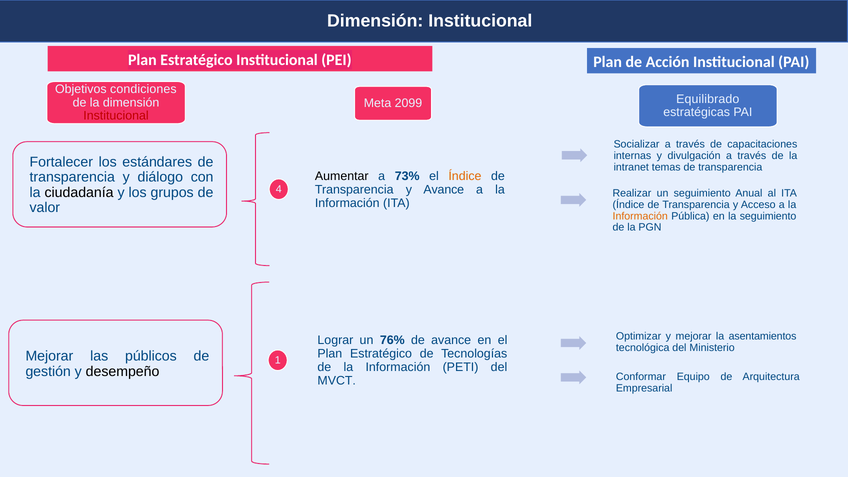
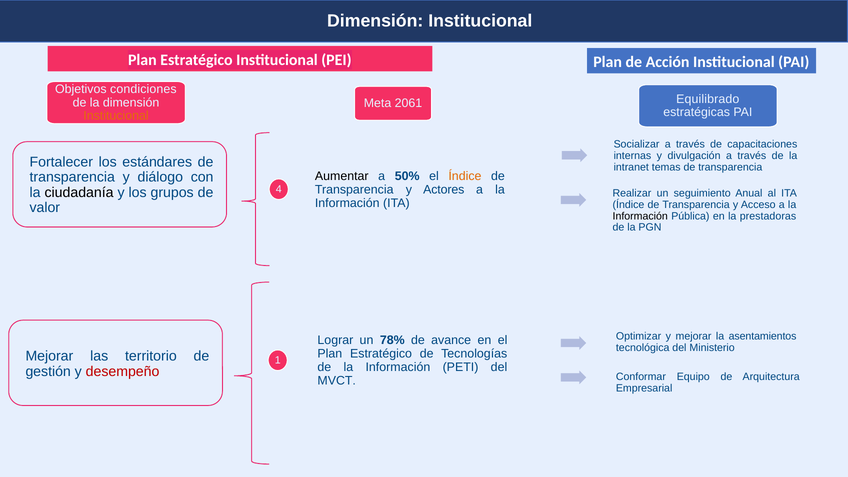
2099: 2099 -> 2061 (408, 103)
Institucional colour: red -> orange (116, 116)
73%: 73% -> 50% (407, 176)
y Avance: Avance -> Actores (444, 190)
Información colour: orange -> black (640, 216)
la seguimiento: seguimiento -> prestadoras (768, 216)
76%: 76% -> 78% (392, 340)
las públicos: públicos -> territorio (151, 356)
desempeño colour: black -> red (123, 371)
